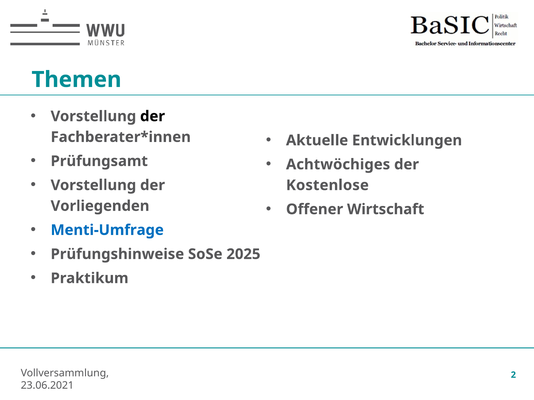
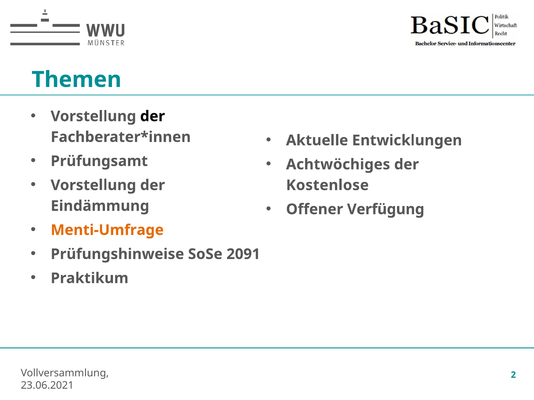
Wirtschaft: Wirtschaft -> Verfügung (386, 210)
Vorliegenden: Vorliegenden -> Eindämmung (100, 206)
Menti-Umfrage colour: blue -> orange (107, 230)
2025: 2025 -> 2091 (243, 254)
